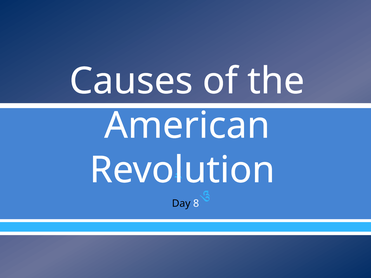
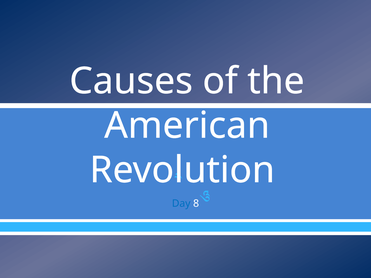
Day colour: black -> blue (181, 204)
